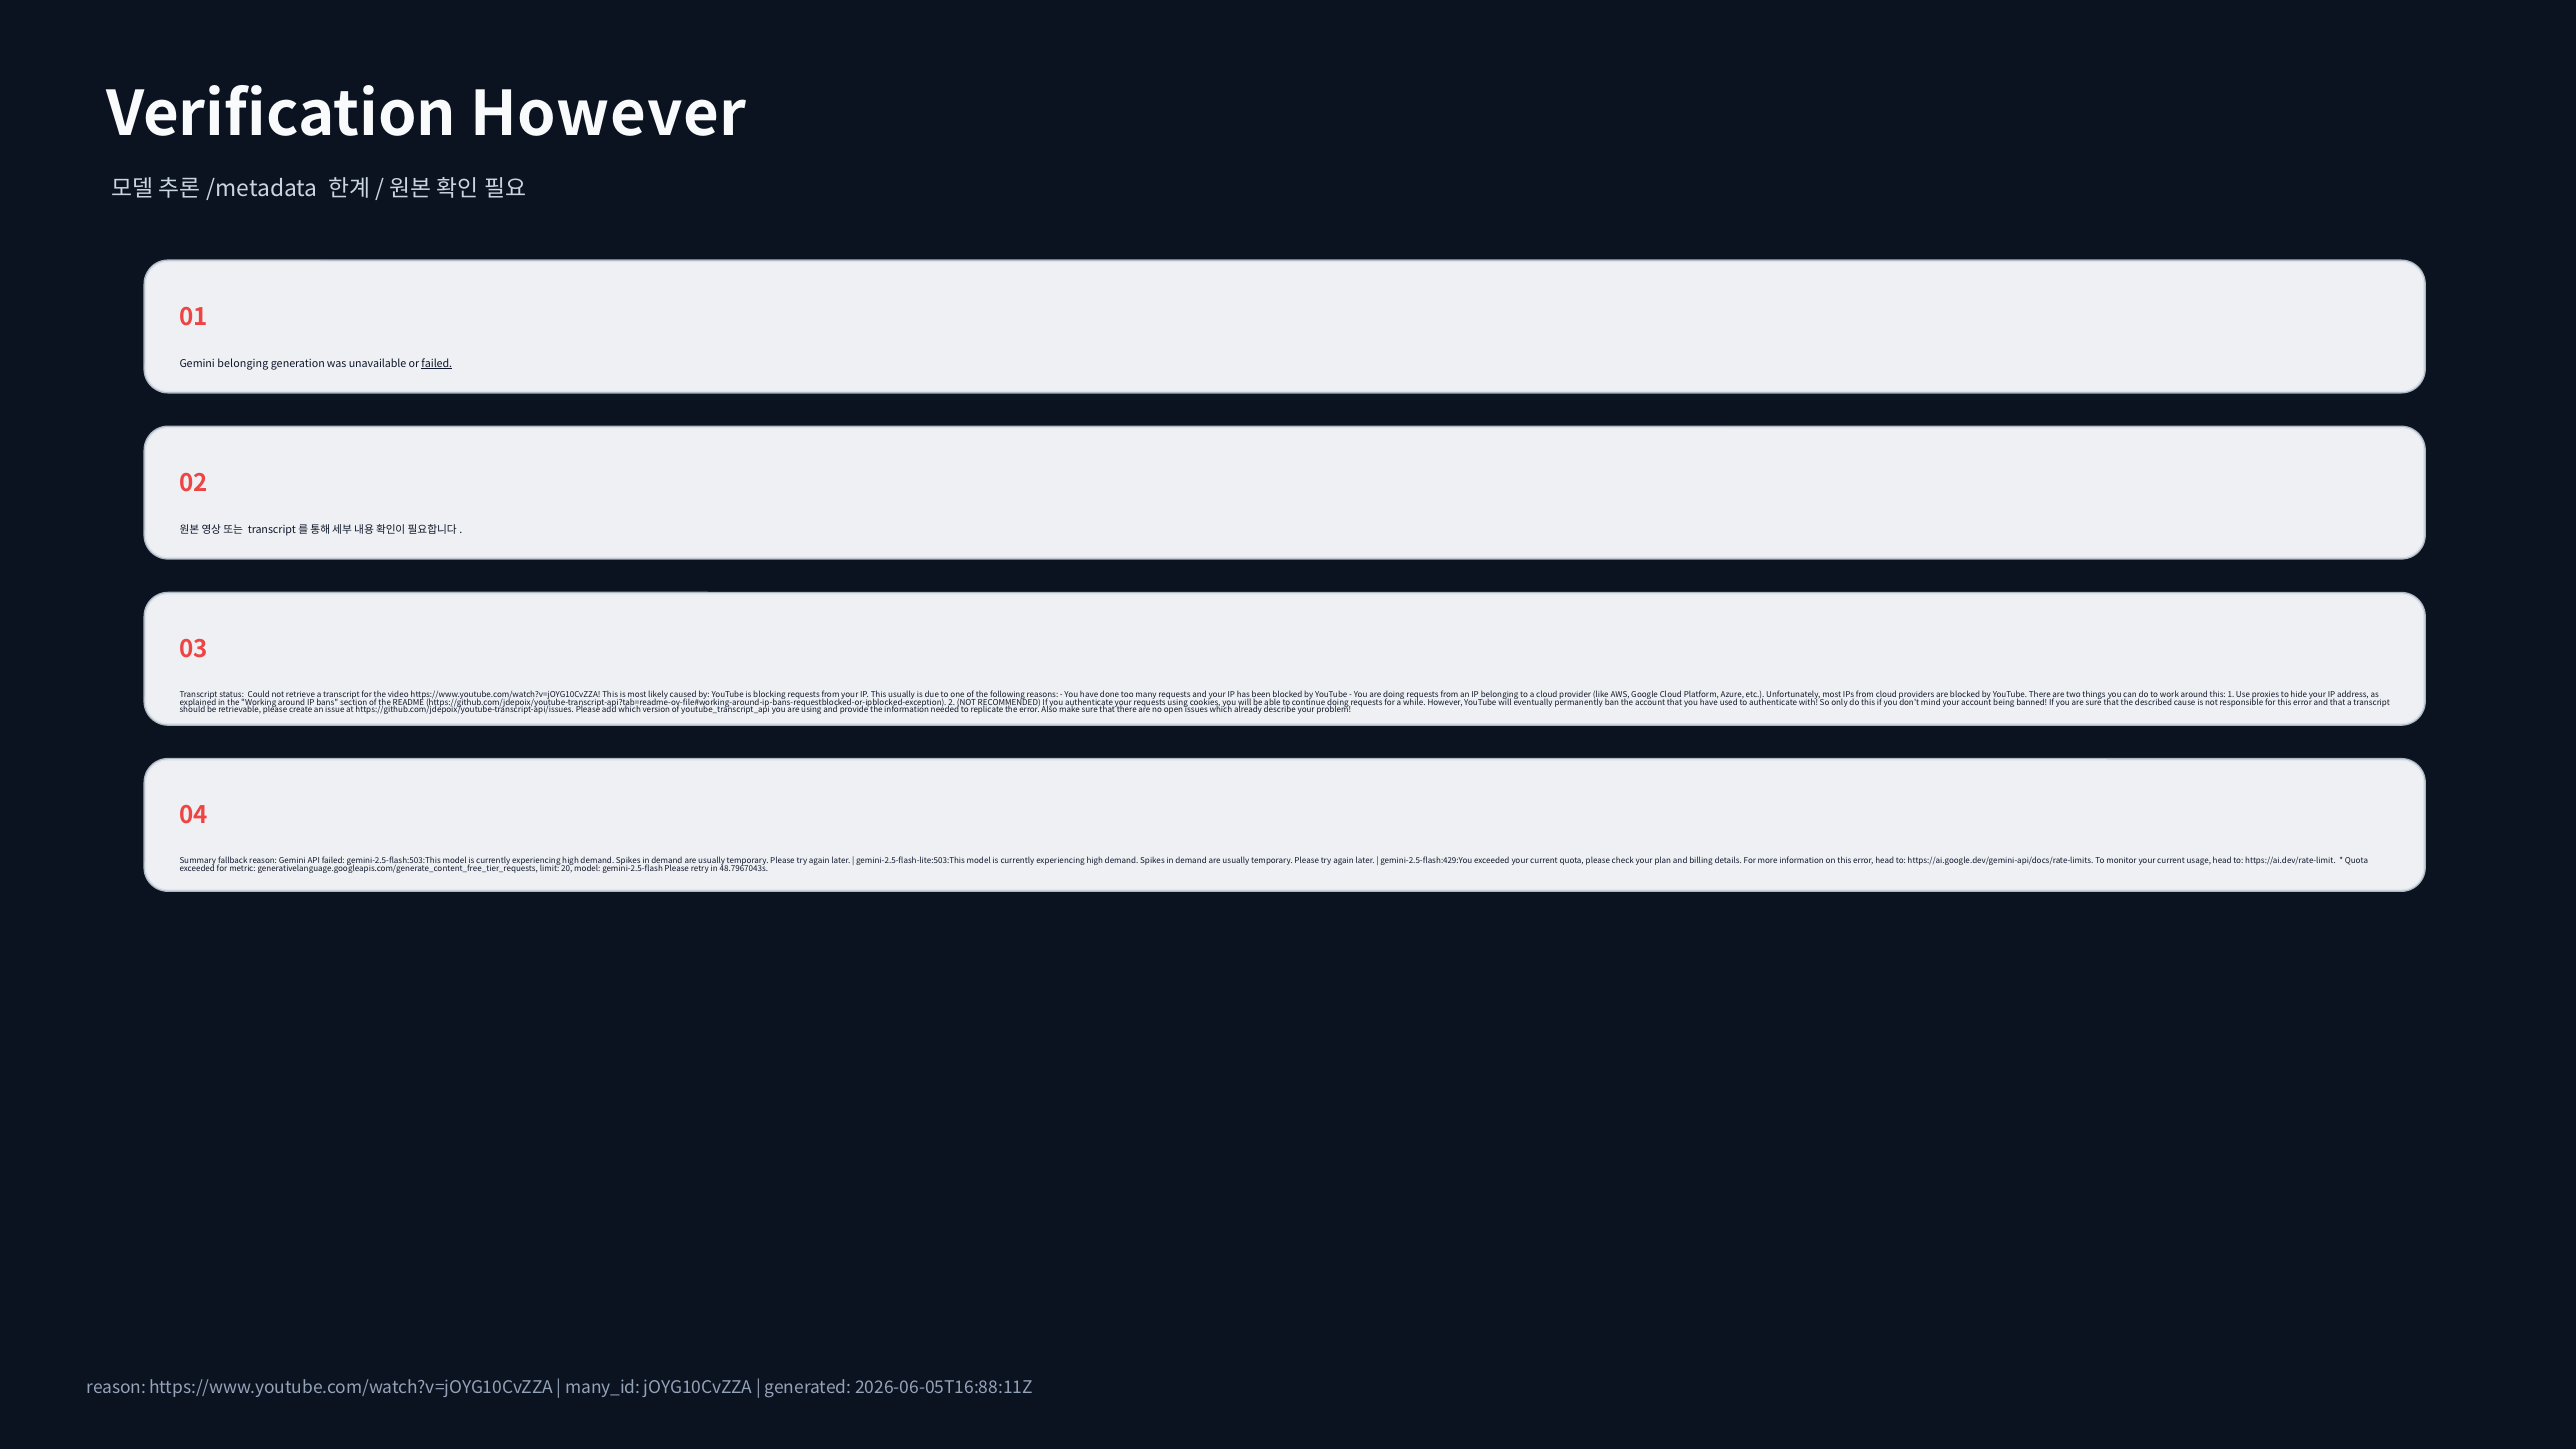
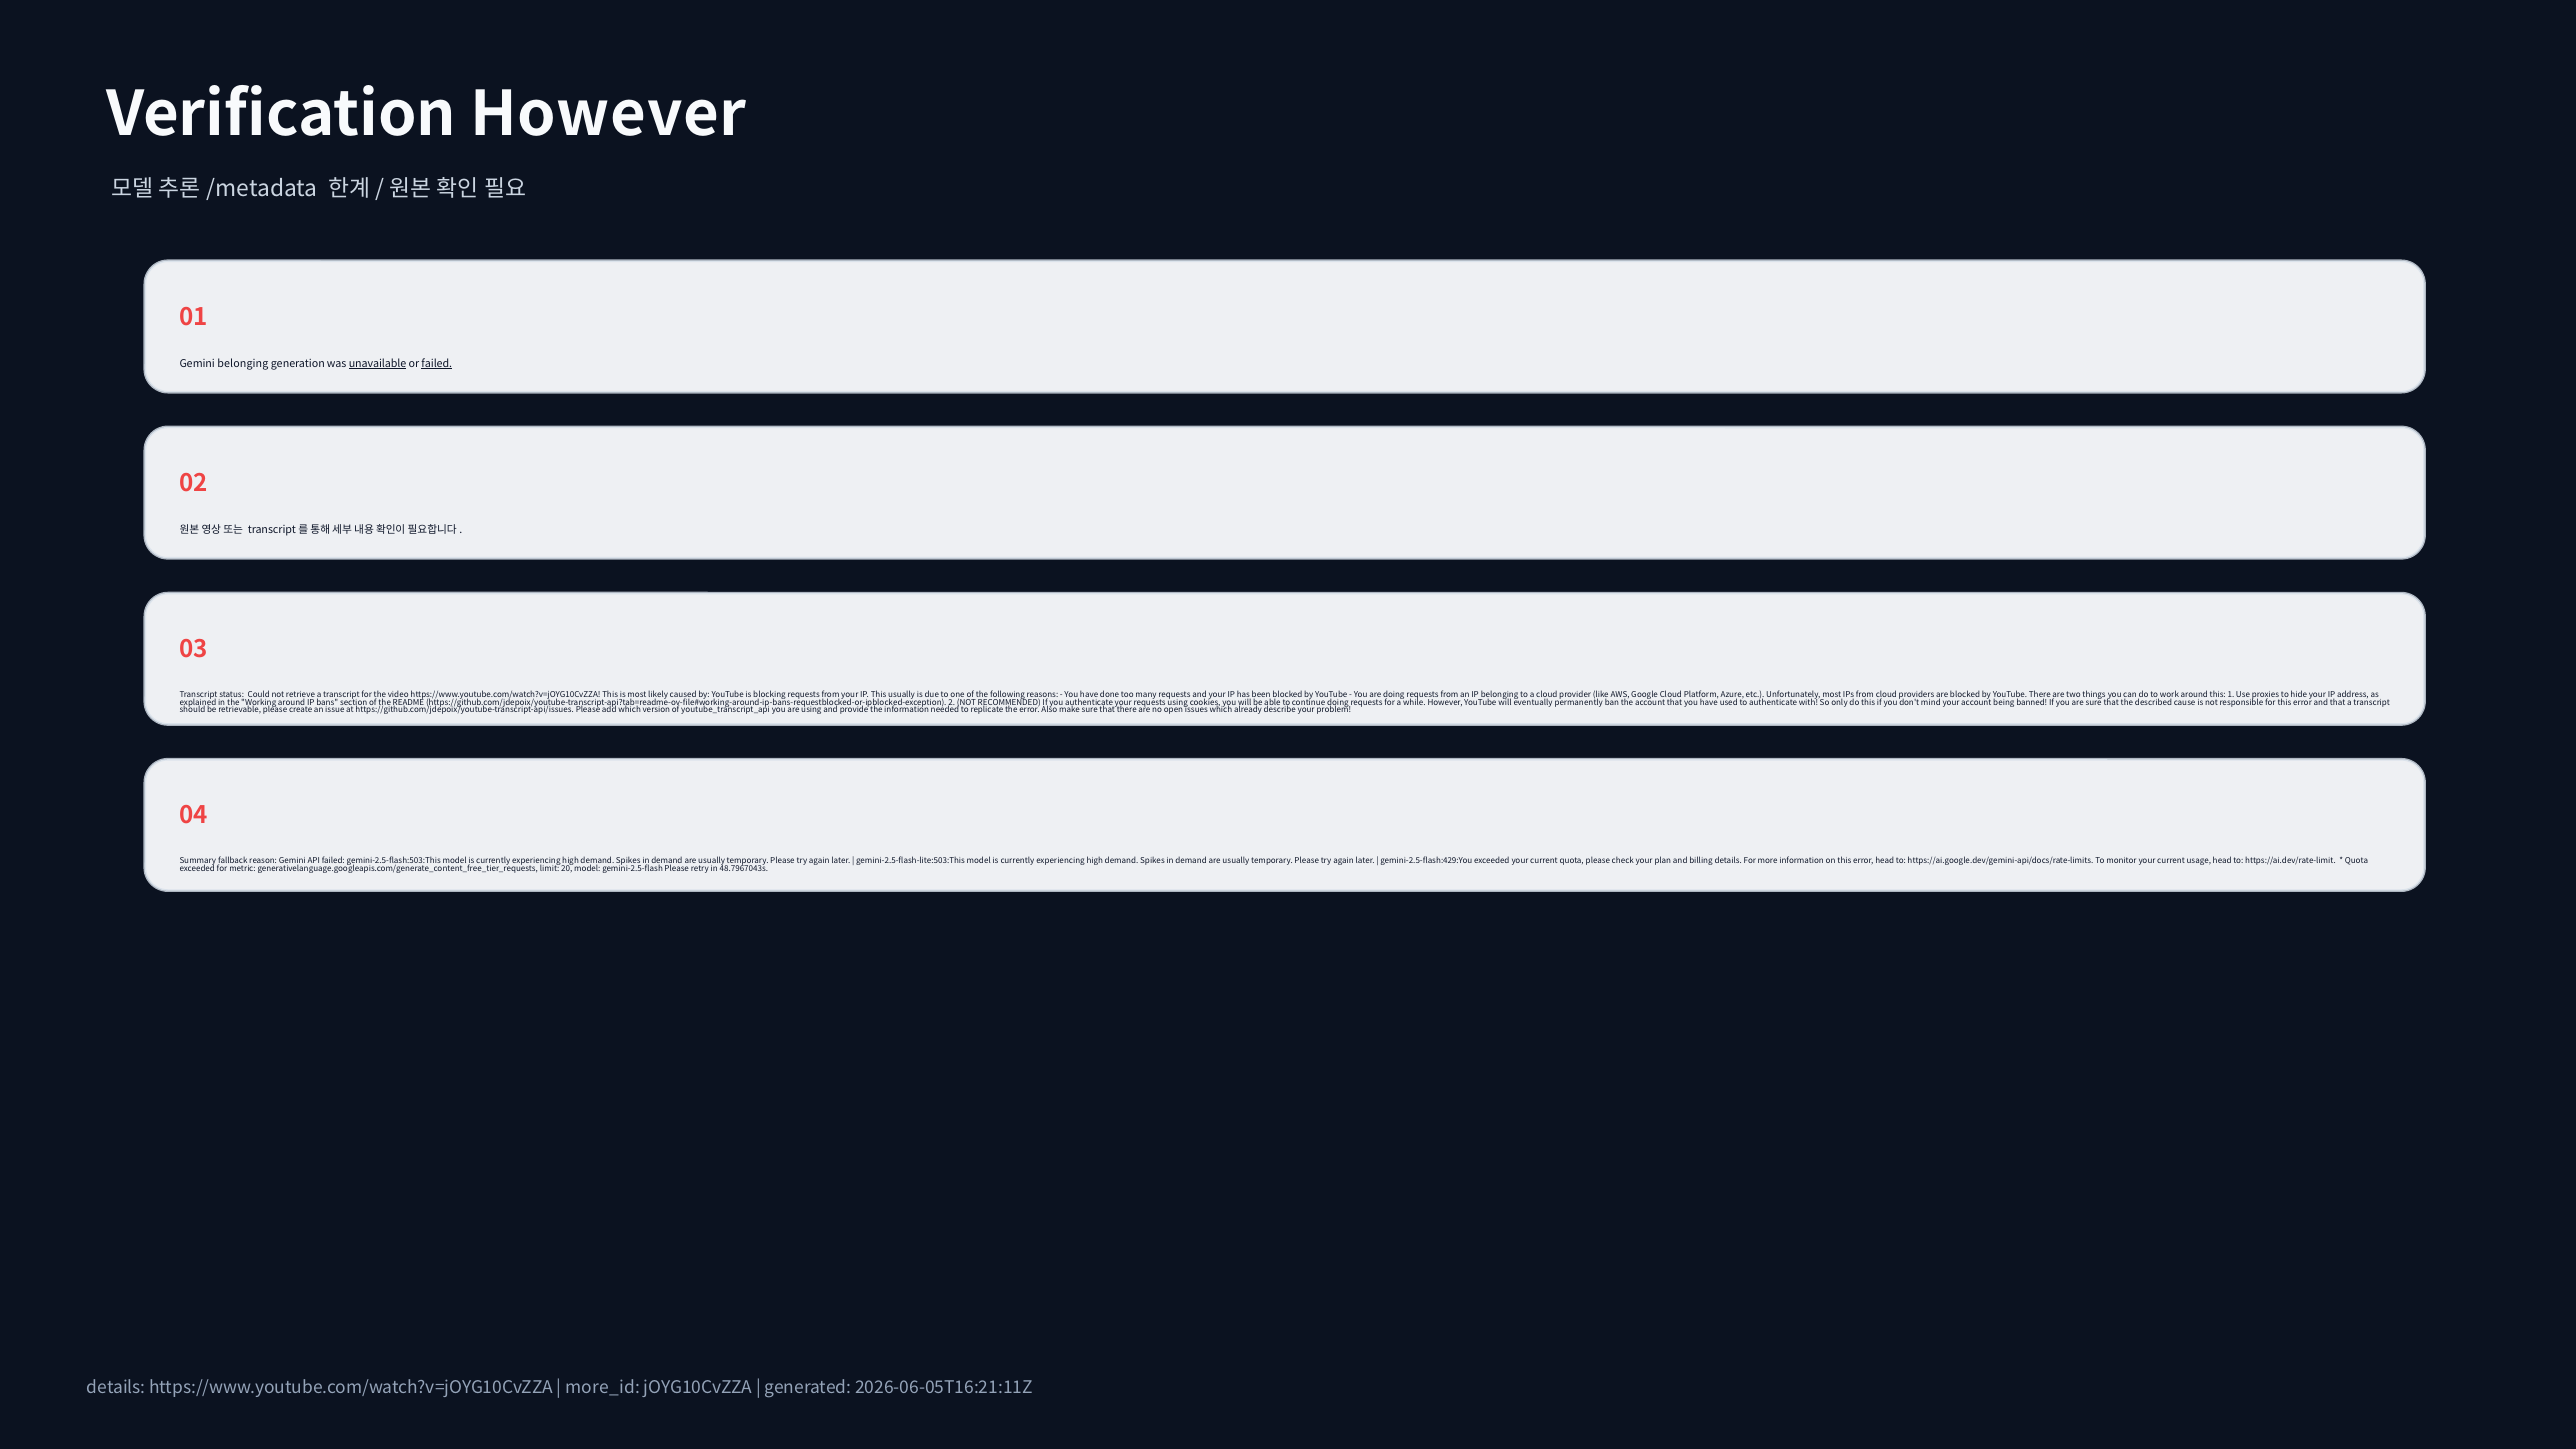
unavailable underline: none -> present (378, 364)
reason: reason -> details (116, 1387)
many_id: many_id -> more_id (603, 1387)
2026-06-05T16:88:11Z: 2026-06-05T16:88:11Z -> 2026-06-05T16:21:11Z (944, 1387)
